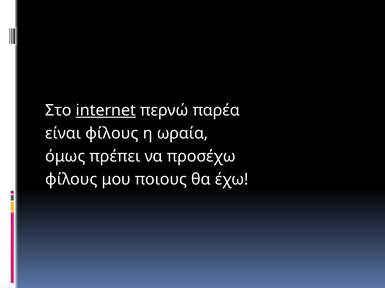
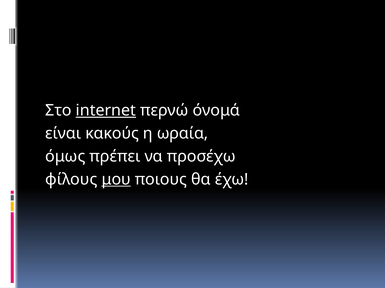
παρέα: παρέα -> όνομά (216, 111)
είναι φίλους: φίλους -> κακούς (112, 134)
μου underline: none -> present (116, 180)
